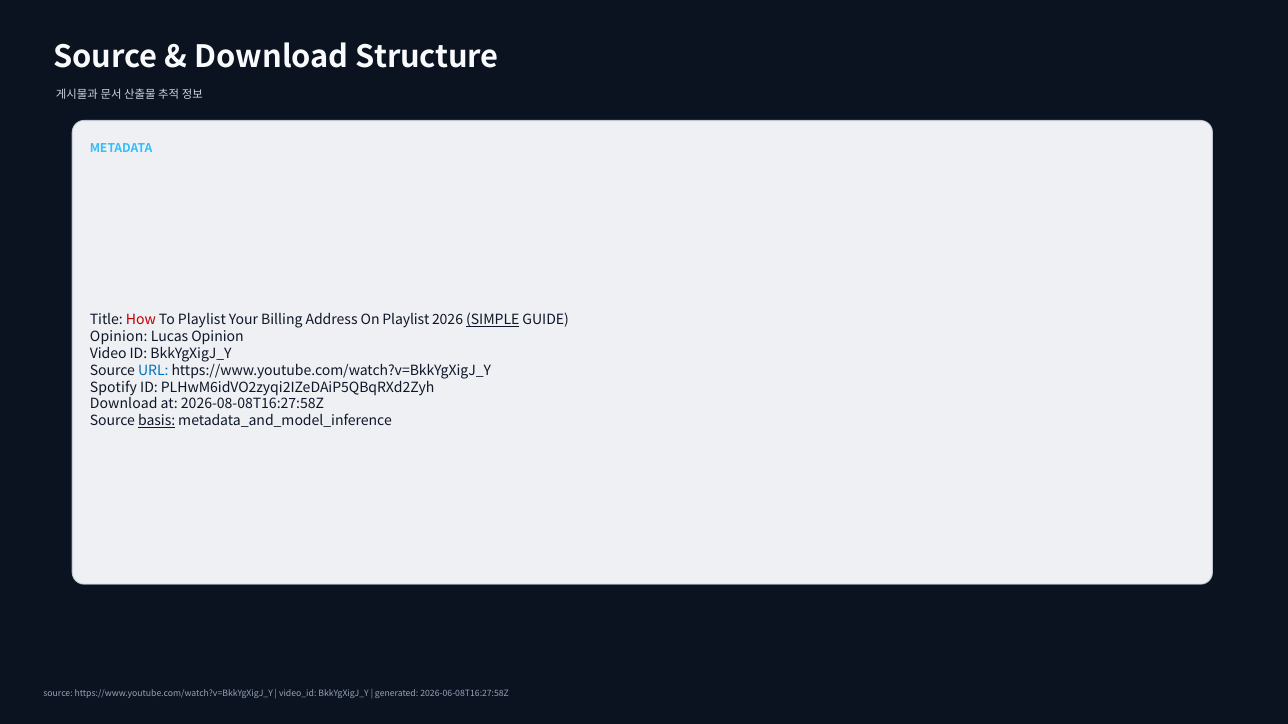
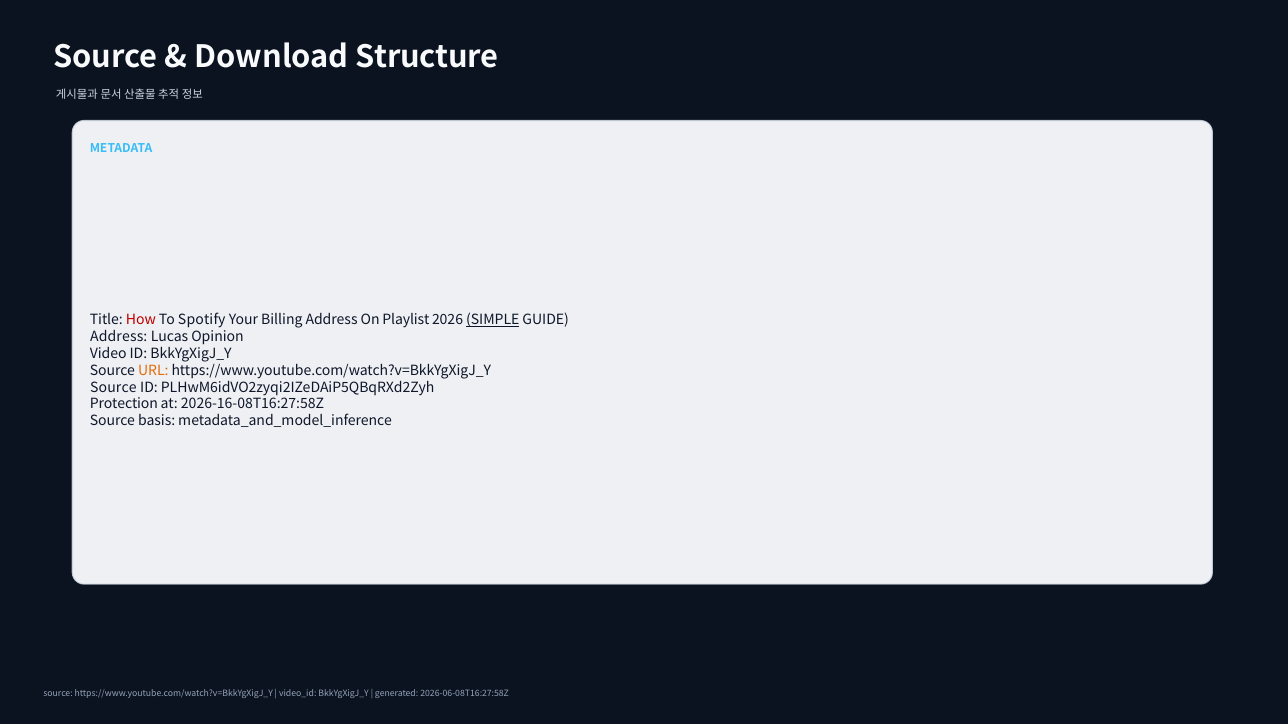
To Playlist: Playlist -> Spotify (202, 320)
Opinion: Opinion -> Address (119, 337)
URL colour: blue -> orange (153, 371)
Spotify: Spotify -> Source (113, 388)
Download: Download -> Protection (124, 404)
2026-08-08T16:27:58Z: 2026-08-08T16:27:58Z -> 2026-16-08T16:27:58Z (253, 404)
basis underline: present -> none (157, 421)
